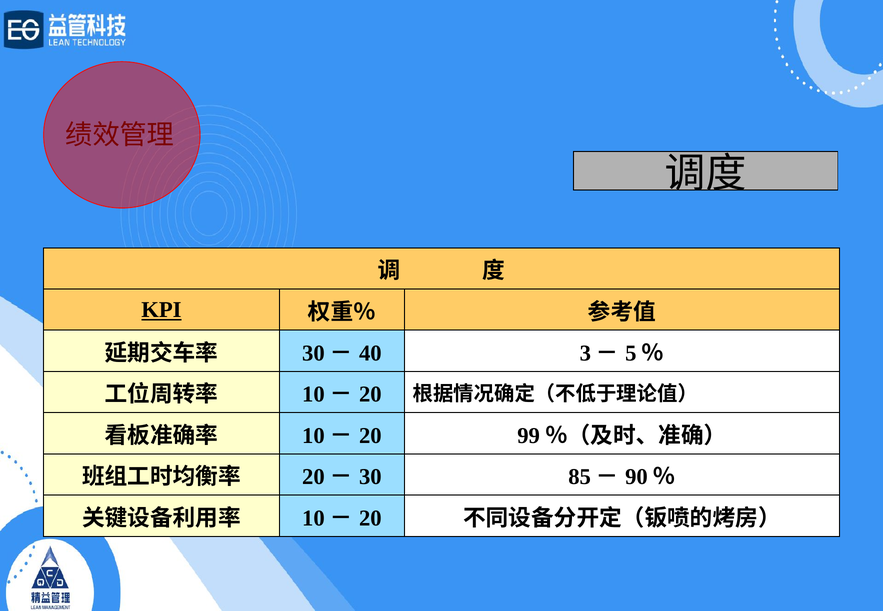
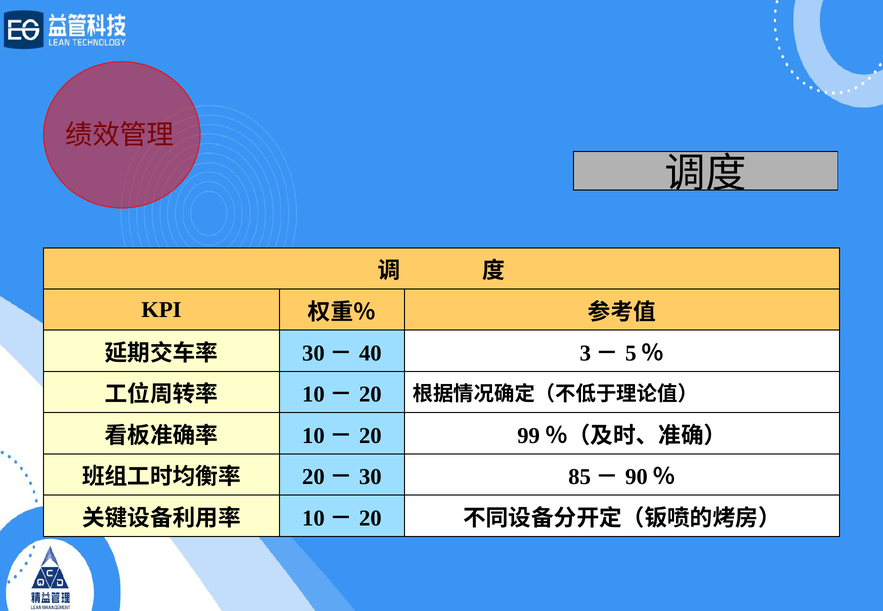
KPI underline: present -> none (161, 310)
